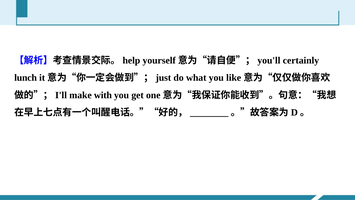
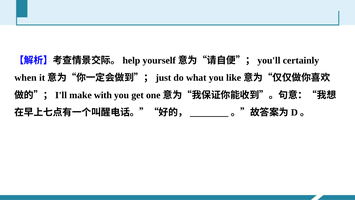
lunch: lunch -> when (25, 78)
